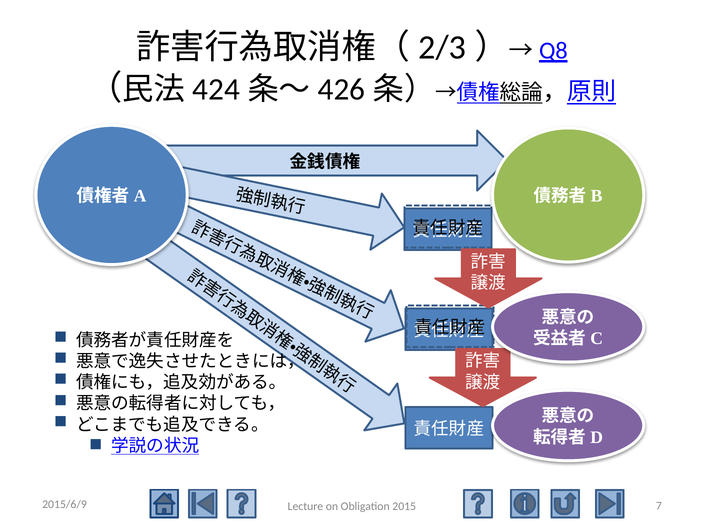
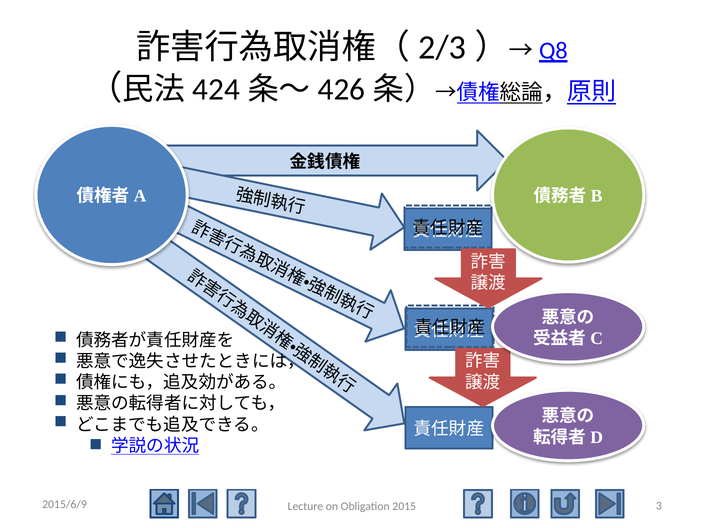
7: 7 -> 3 (659, 506)
